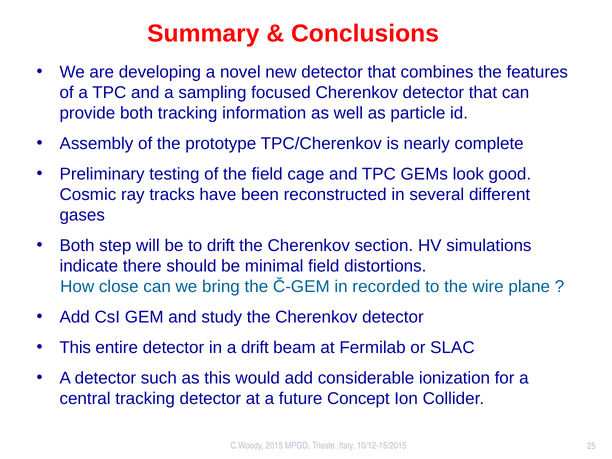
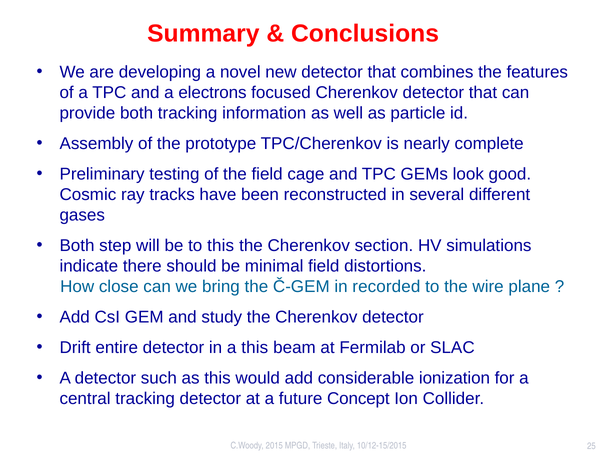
sampling: sampling -> electrons (212, 92)
to drift: drift -> this (221, 246)
This: This -> Drift (75, 348)
a drift: drift -> this (255, 348)
